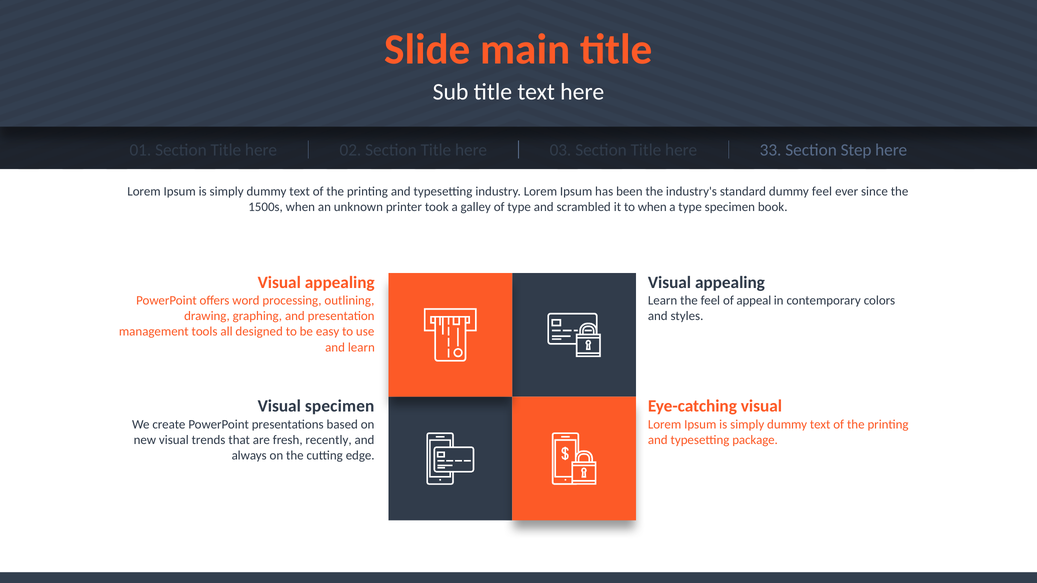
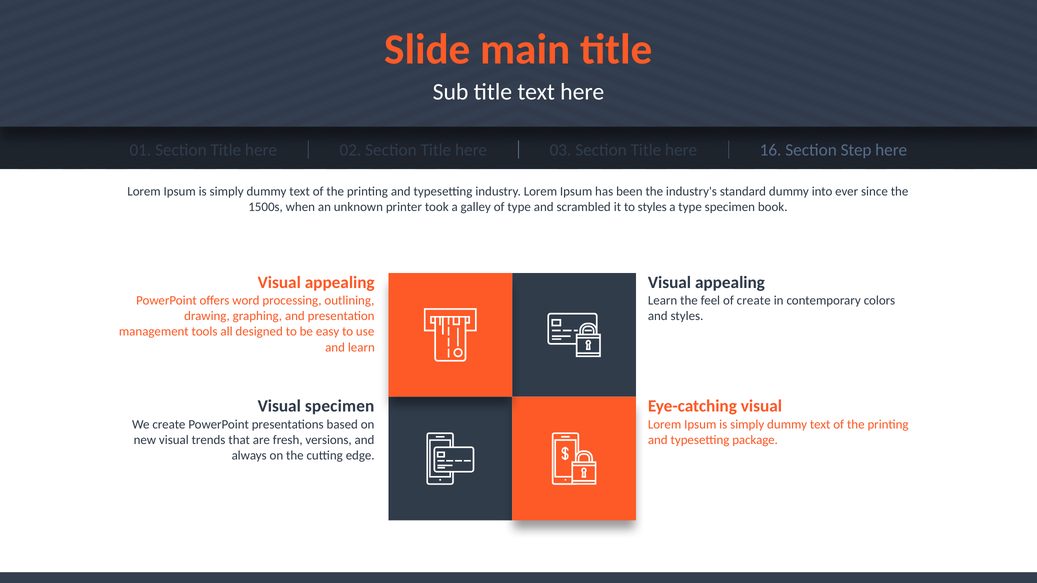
33: 33 -> 16 (771, 150)
dummy feel: feel -> into (822, 192)
to when: when -> styles (652, 207)
of appeal: appeal -> create (754, 301)
recently: recently -> versions (329, 440)
